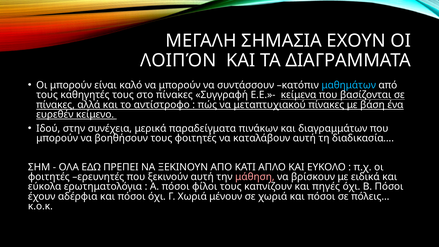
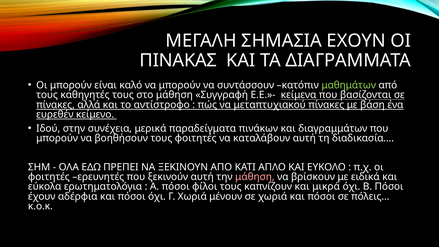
ΛΟΙΠΌΝ: ΛΟΙΠΌΝ -> ΠΙΝΑΚΑΣ (178, 61)
μαθημάτων colour: light blue -> light green (349, 85)
στο πίνακες: πίνακες -> μάθηση (174, 95)
πηγές: πηγές -> μικρά (326, 187)
